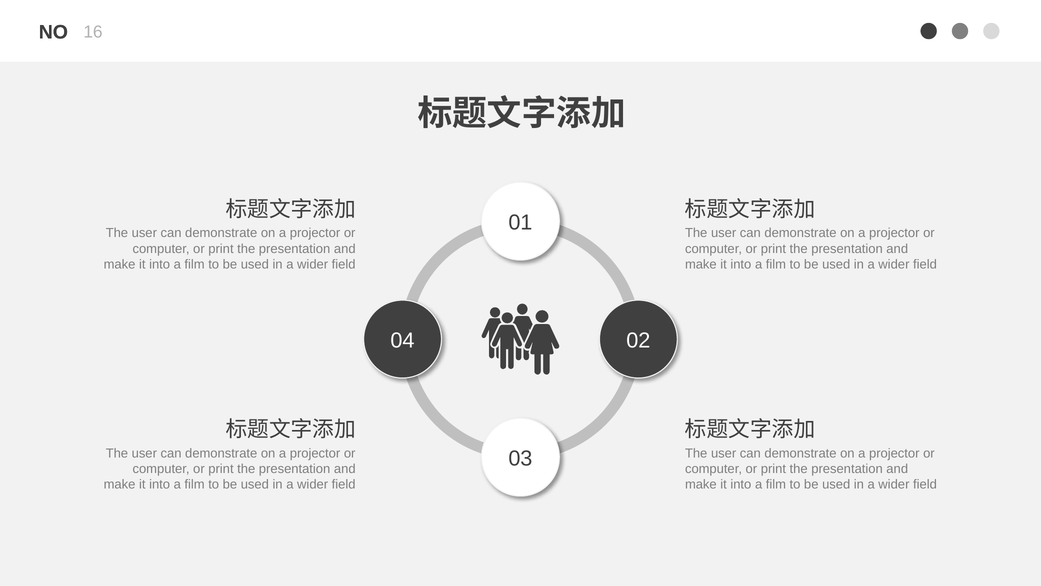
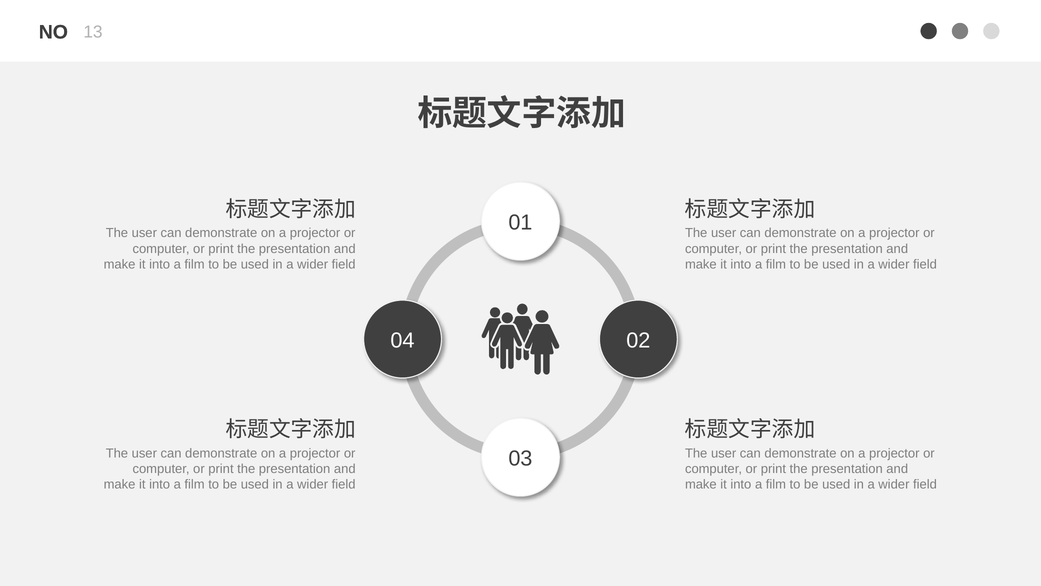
16: 16 -> 13 (93, 32)
